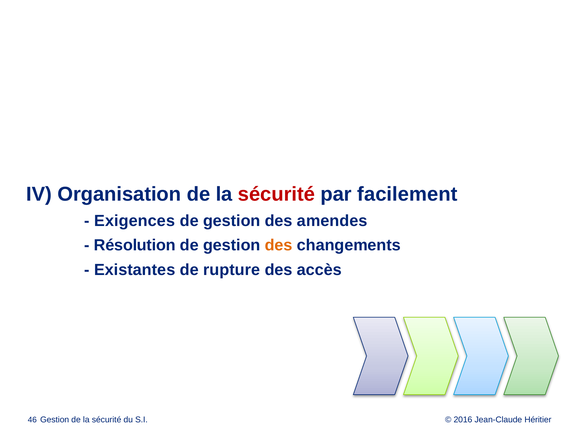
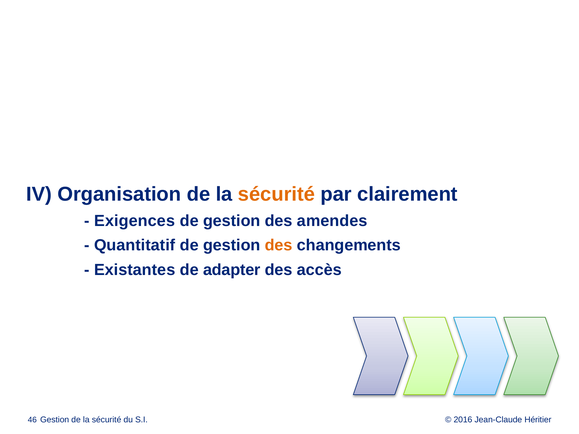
sécurité colour: red -> orange (276, 194)
facilement: facilement -> clairement (407, 194)
Résolution: Résolution -> Quantitatif (135, 245)
rupture: rupture -> adapter (232, 270)
